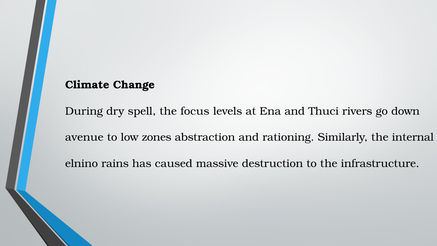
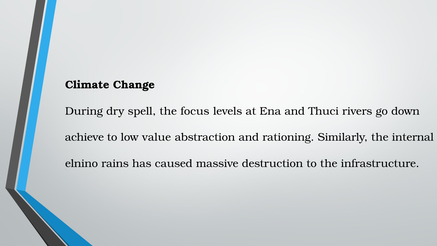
avenue: avenue -> achieve (84, 137)
zones: zones -> value (157, 137)
